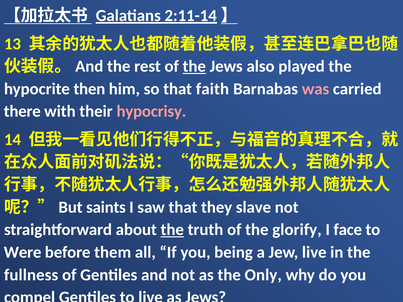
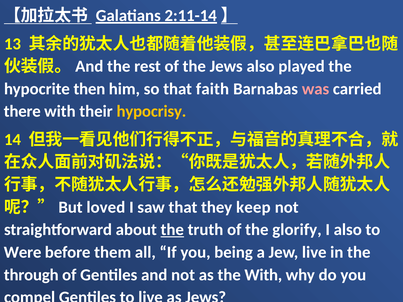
the underline: present -> none (194, 66)
hypocrisy colour: pink -> yellow (151, 112)
saints: saints -> loved (106, 207)
slave: slave -> keep (253, 207)
I face: face -> also (348, 230)
fullness: fullness -> through (31, 275)
the Only: Only -> With (263, 275)
